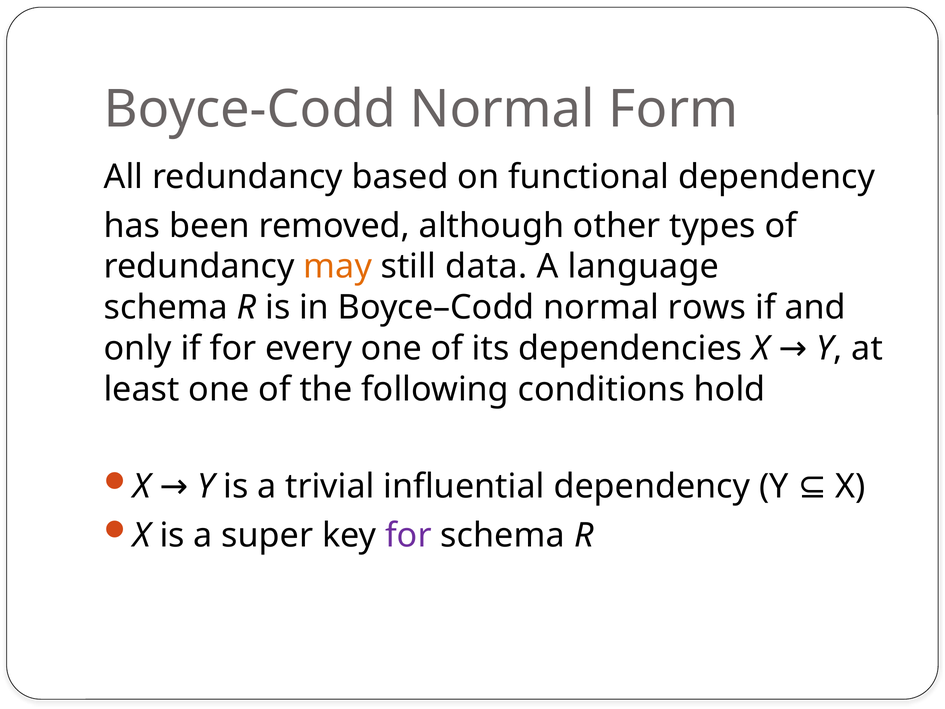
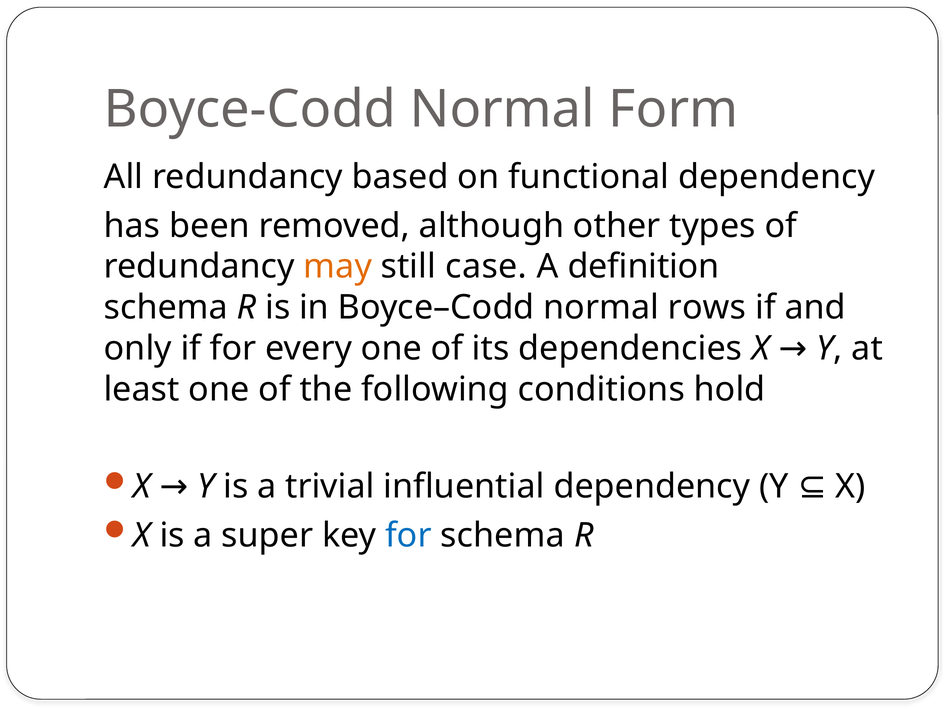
data: data -> case (486, 267)
language: language -> definition (643, 267)
for colour: purple -> blue (408, 535)
